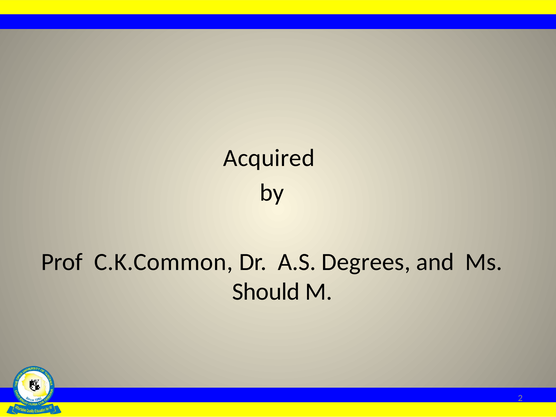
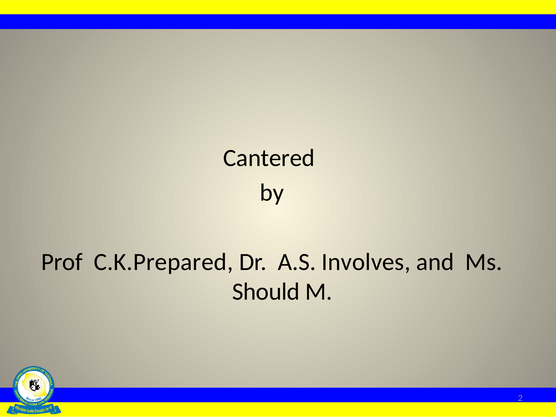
Acquired: Acquired -> Cantered (269, 158)
C.K.Common: C.K.Common -> C.K.Prepared (164, 262)
Degrees: Degrees -> Involves (366, 262)
